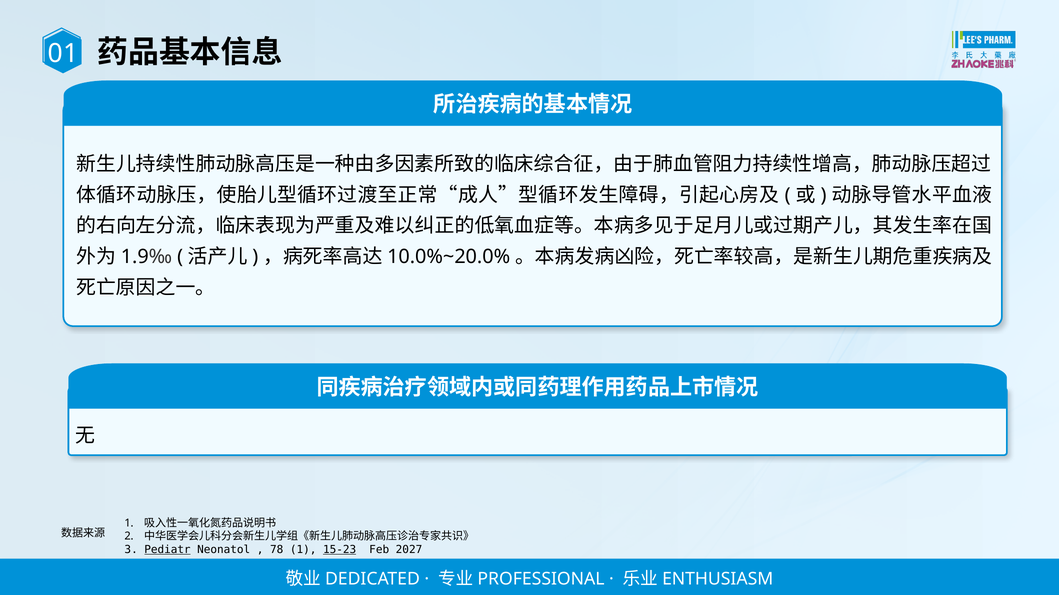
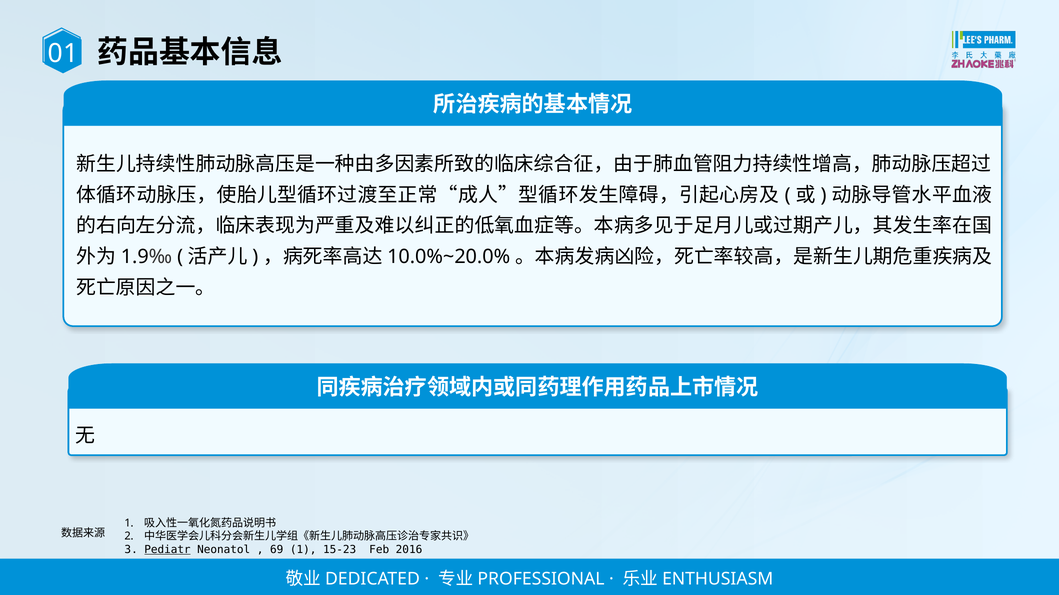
78: 78 -> 69 (277, 550)
15-23 underline: present -> none (340, 550)
2027: 2027 -> 2016 (409, 550)
